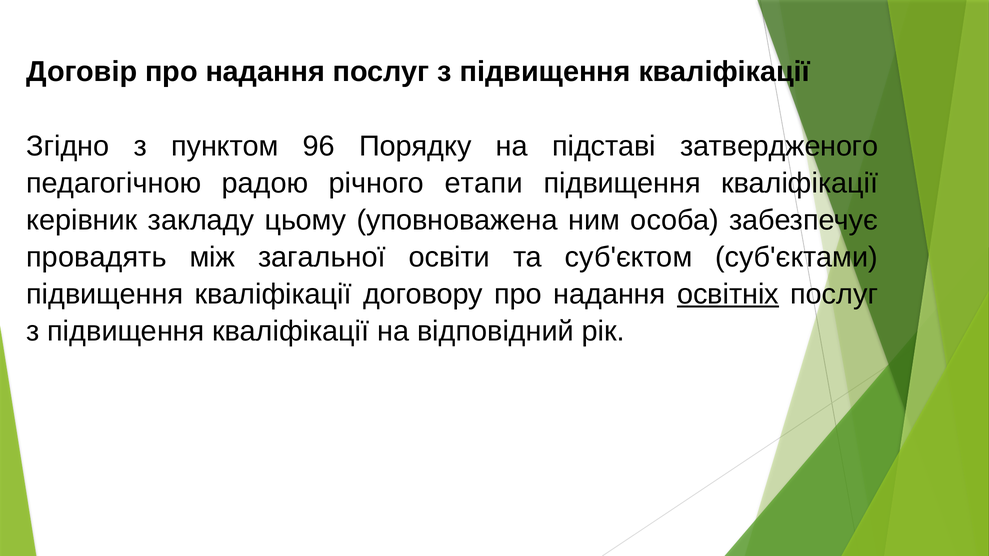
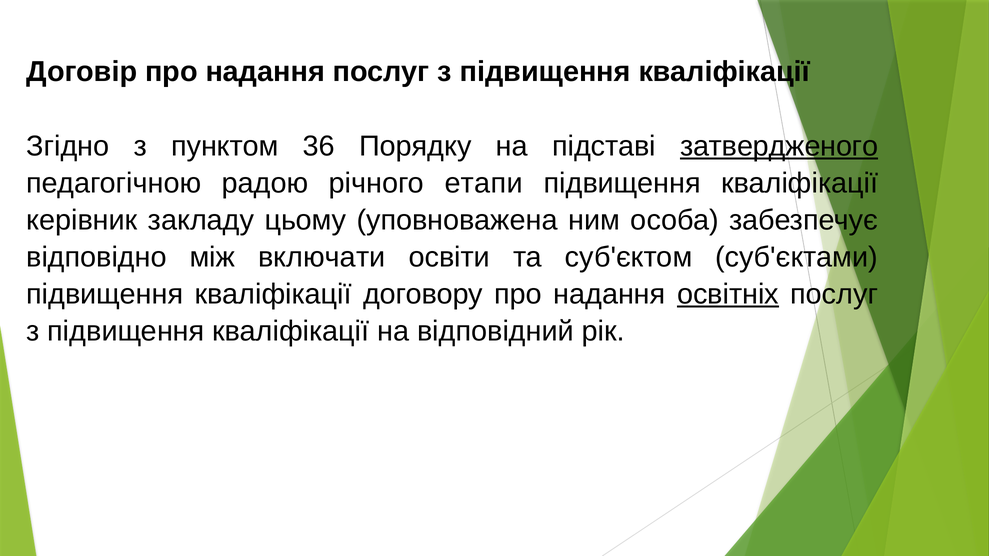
96: 96 -> 36 (319, 146)
затвердженого underline: none -> present (779, 146)
провадять: провадять -> відповідно (96, 257)
загальної: загальної -> включати (322, 257)
